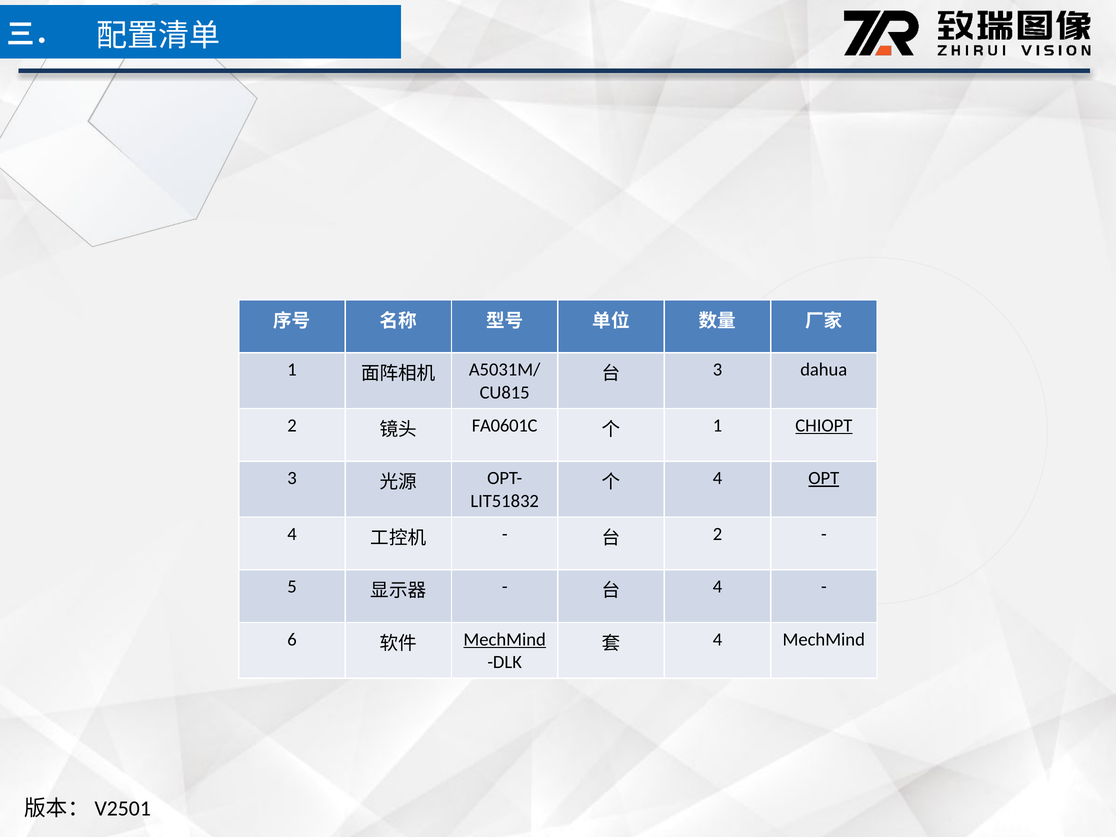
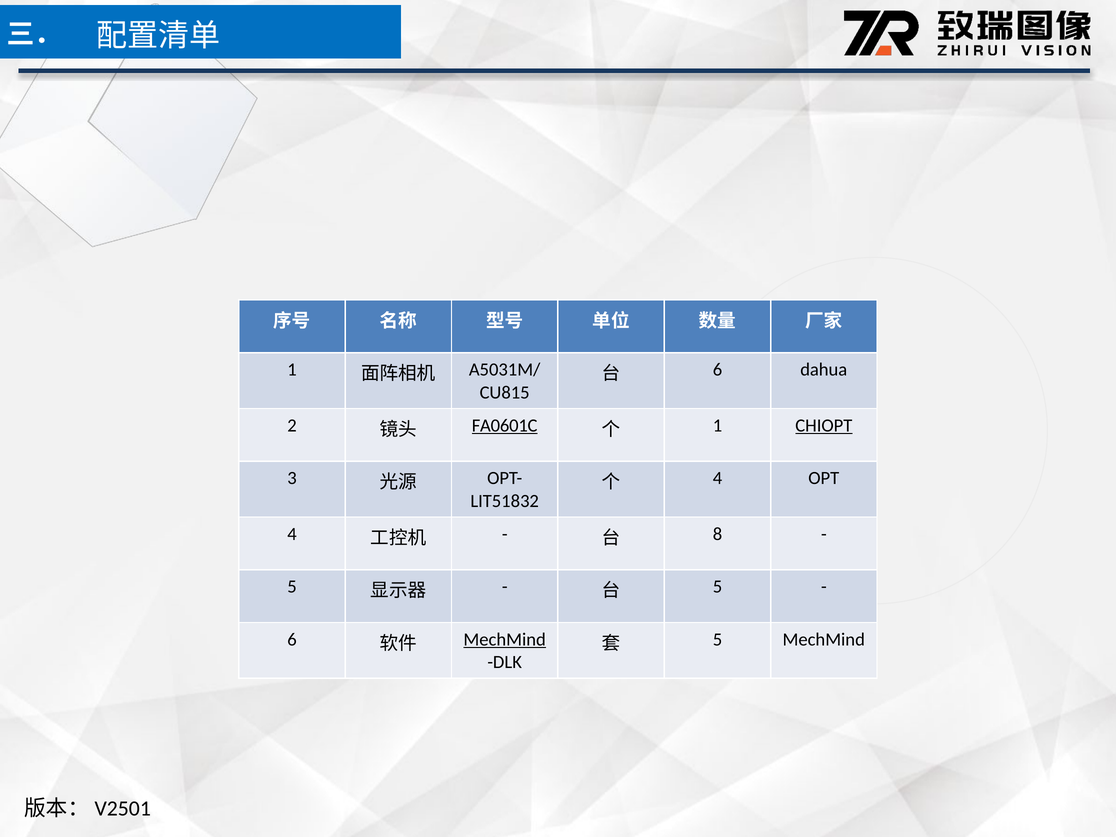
3: 3 -> 6 (717, 370)
FA0601C underline: none -> present (505, 426)
OPT underline: present -> none (824, 478)
2: 2 -> 8 (717, 534)
4: 4 -> 5 (717, 587)
4: 4 -> 5 (717, 640)
